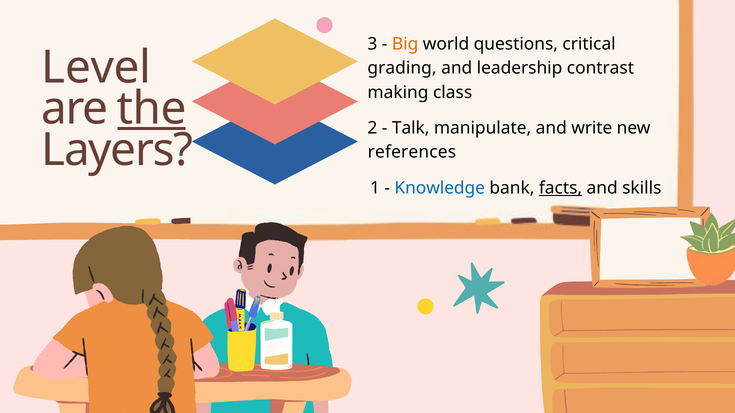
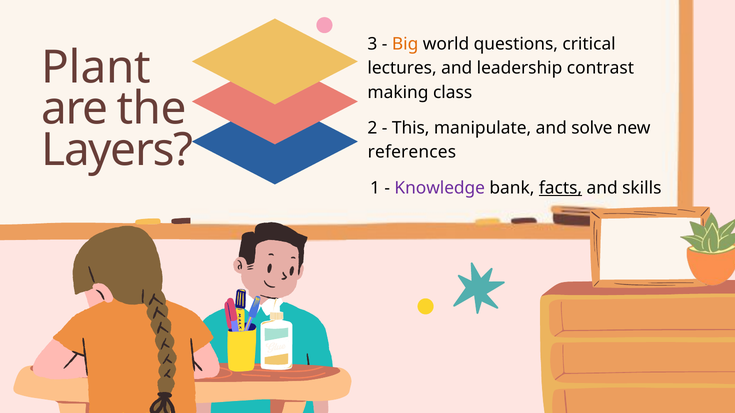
Level: Level -> Plant (96, 68)
grading: grading -> lectures (402, 68)
the underline: present -> none (152, 109)
Talk: Talk -> This (411, 128)
write: write -> solve (592, 128)
Knowledge colour: blue -> purple (440, 188)
